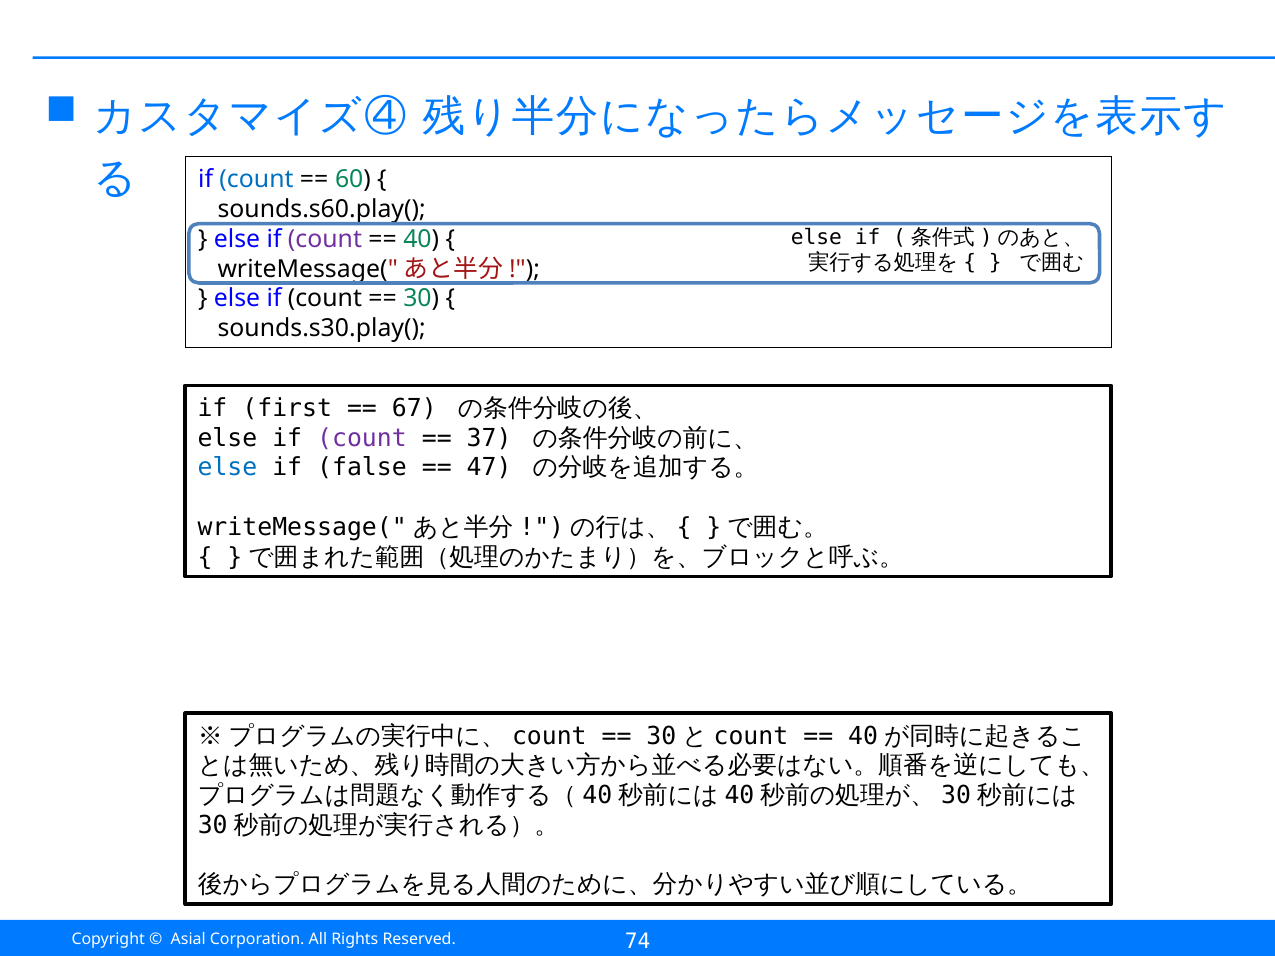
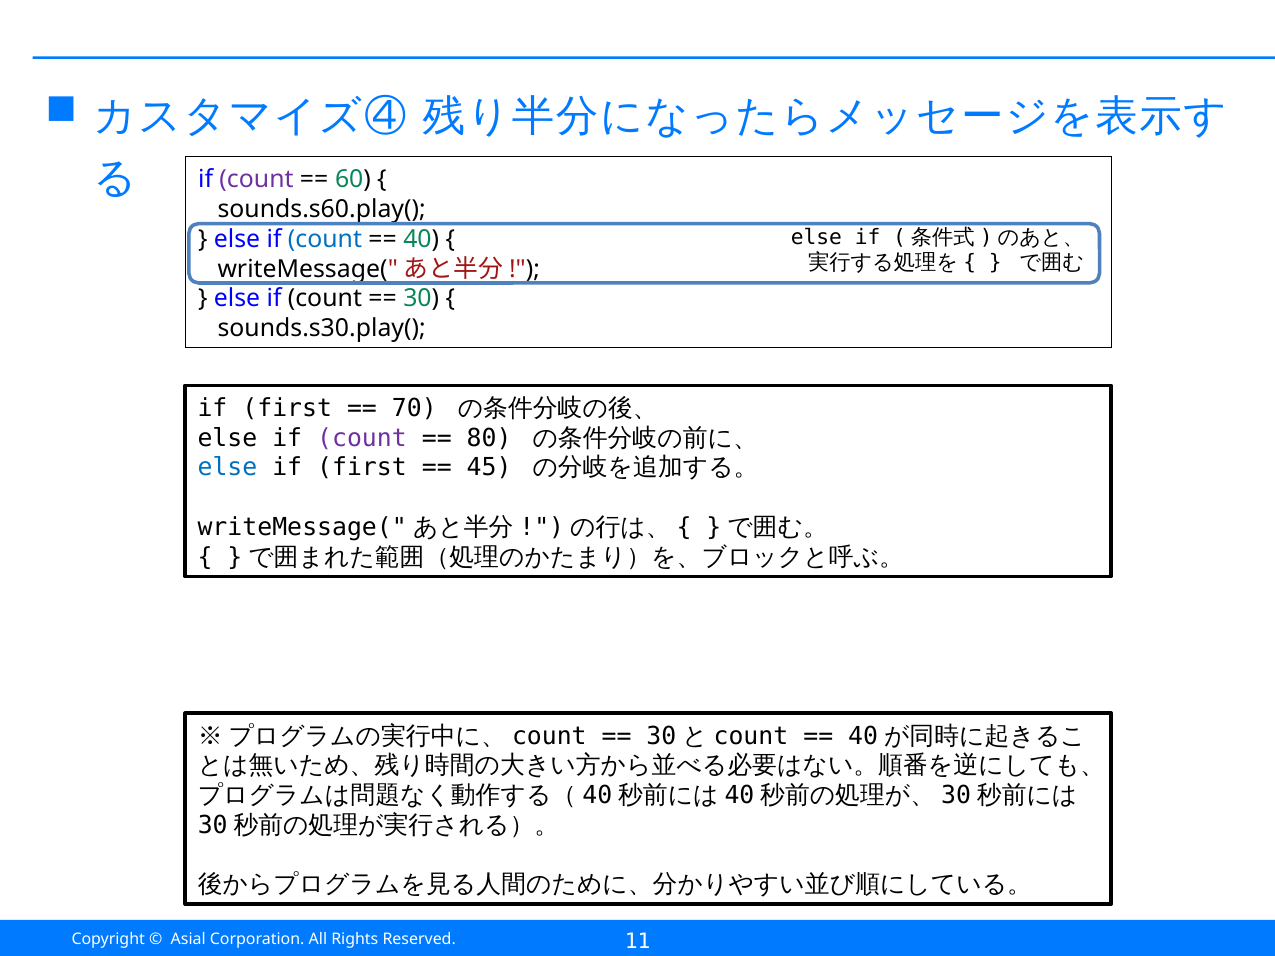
count colour: blue -> purple (257, 180)
count colour: purple -> blue (325, 239)
67: 67 -> 70 (414, 408)
37: 37 -> 80 (489, 438)
false: false -> first (362, 468)
47: 47 -> 45 (489, 468)
74: 74 -> 11 (638, 941)
